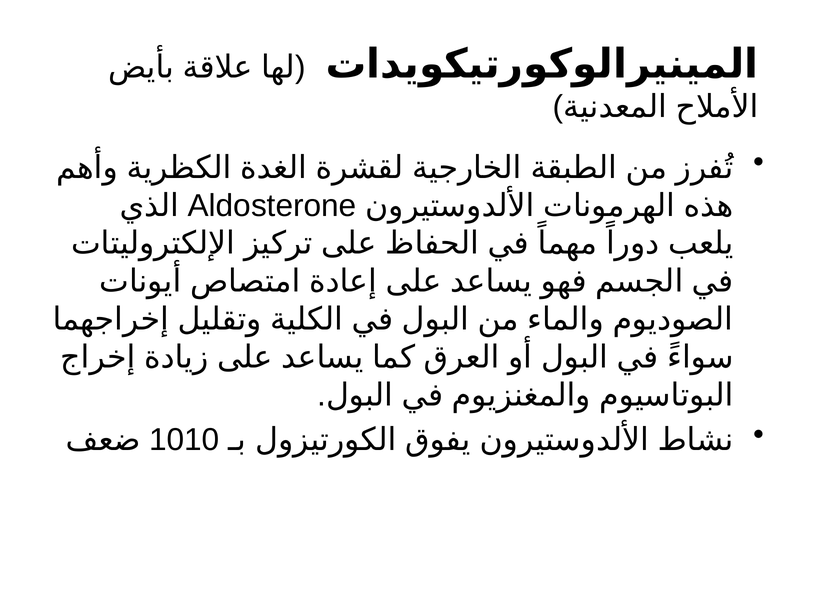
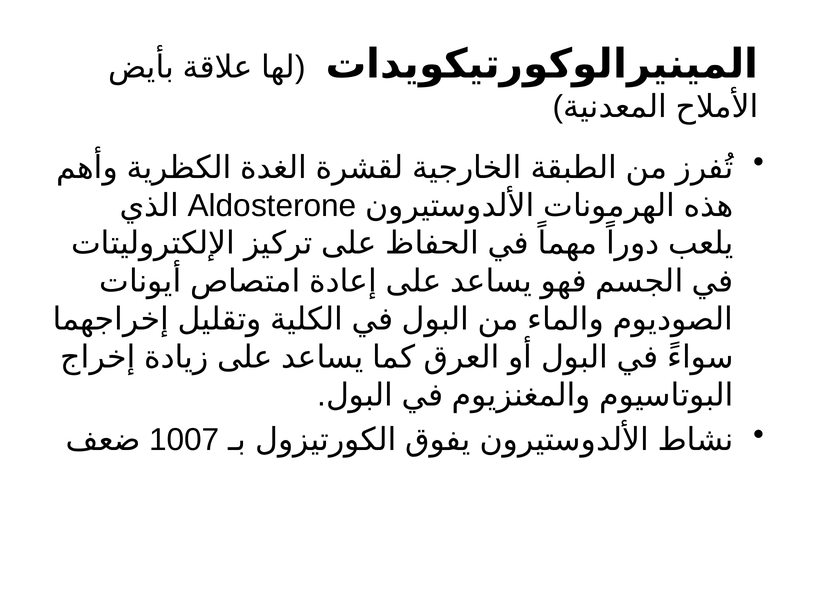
1010: 1010 -> 1007 (184, 440)
